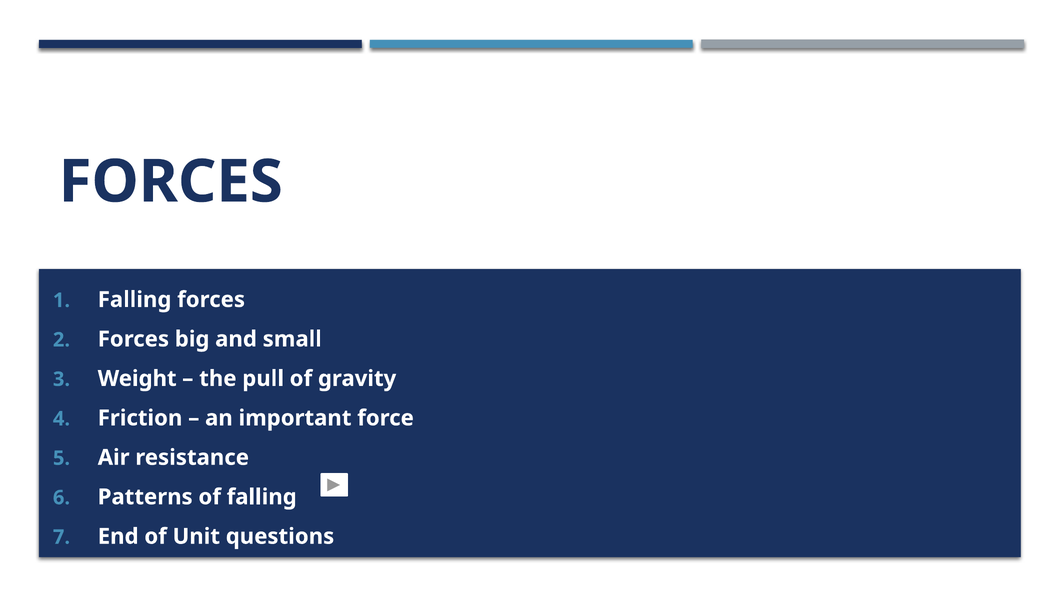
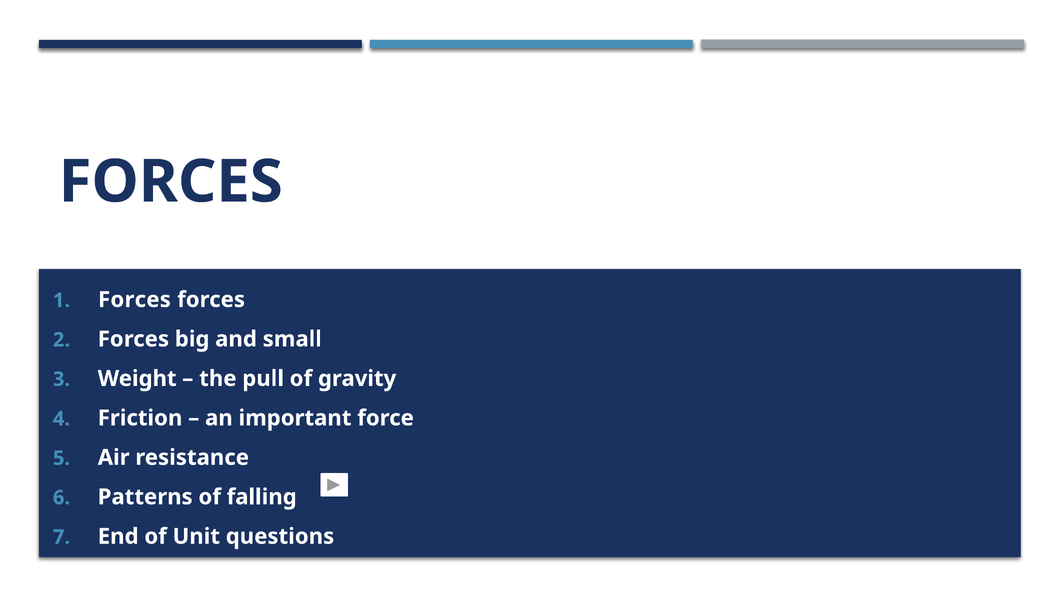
Falling: Falling -> Forces (134, 300)
